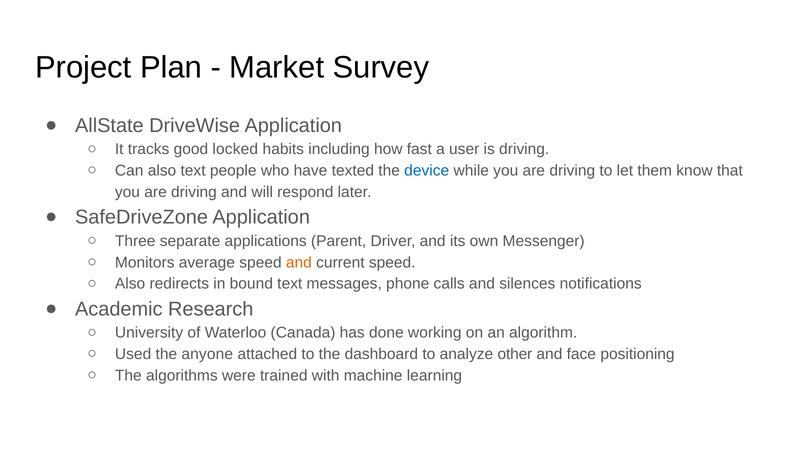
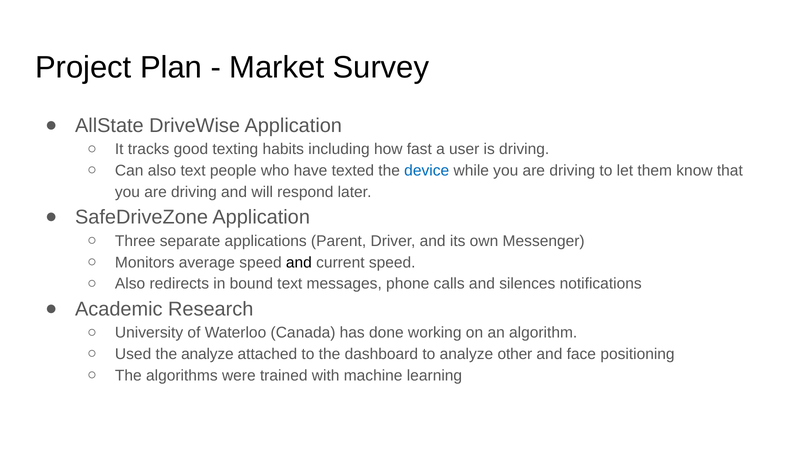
locked: locked -> texting (235, 149)
and colour: orange -> black (299, 262)
the anyone: anyone -> analyze (207, 354)
